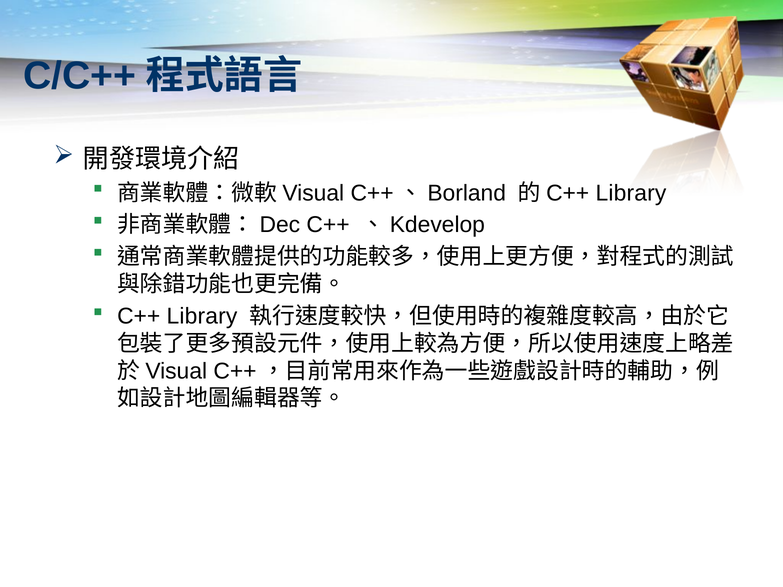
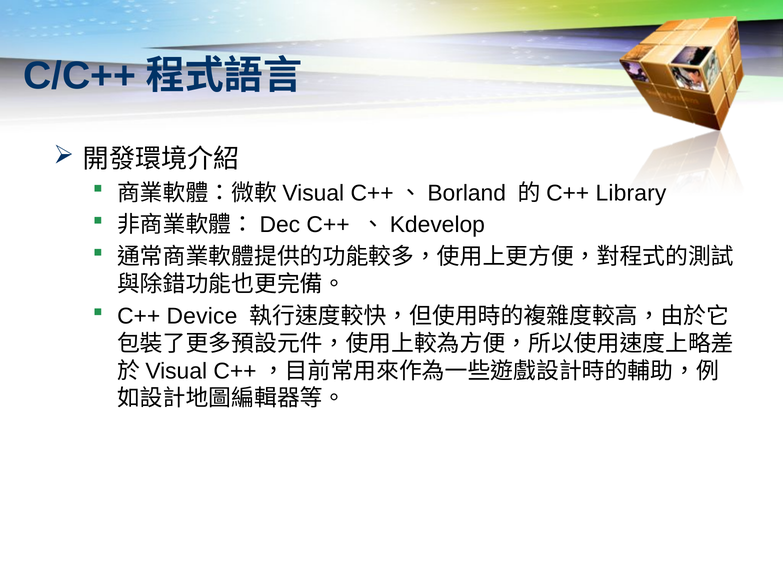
C++ Library: Library -> Device (202, 316)
